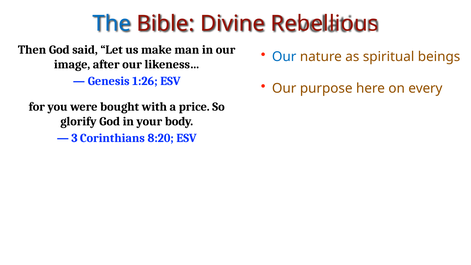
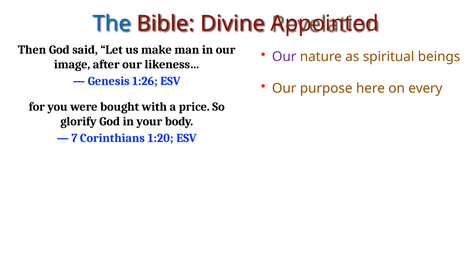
Rebellious: Rebellious -> Appointed (325, 24)
Our colour: blue -> purple (284, 57)
3: 3 -> 7 (75, 138)
8:20: 8:20 -> 1:20 (161, 138)
